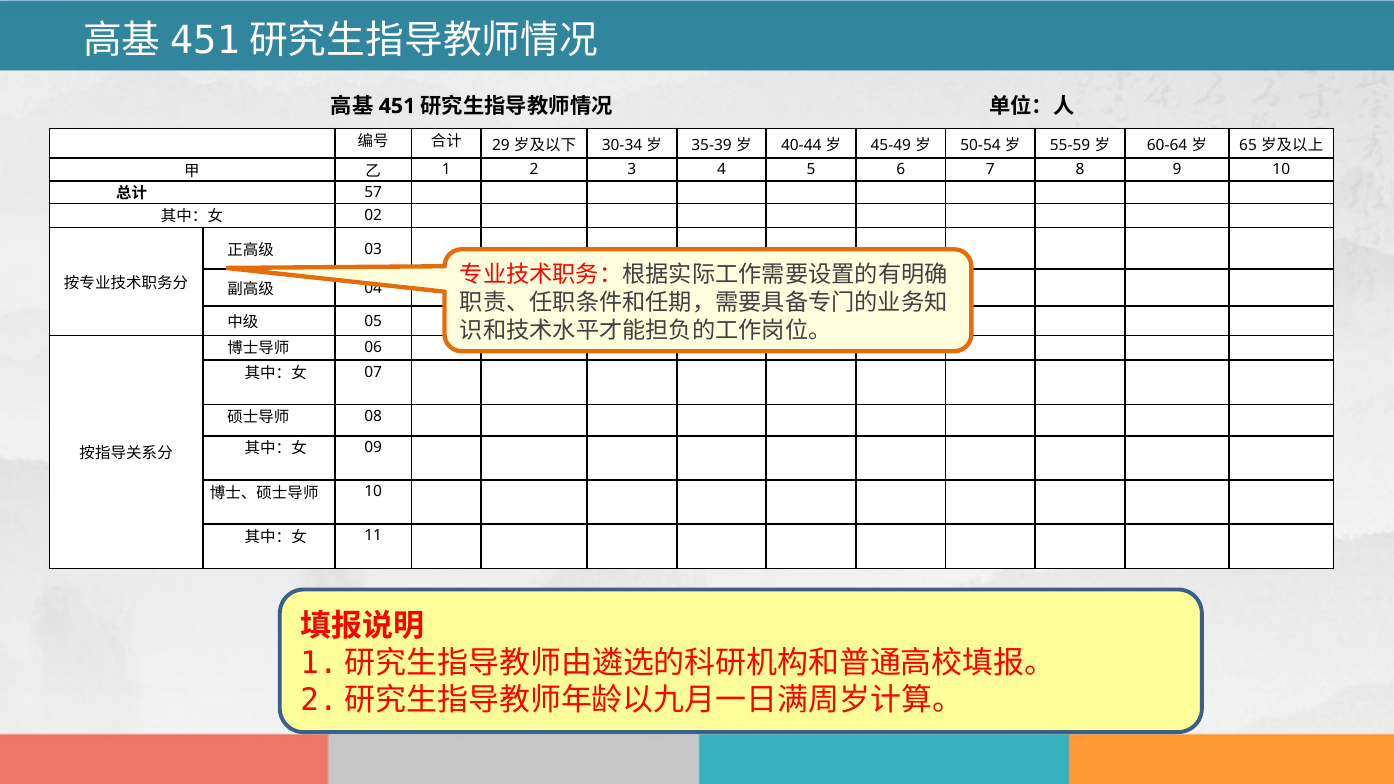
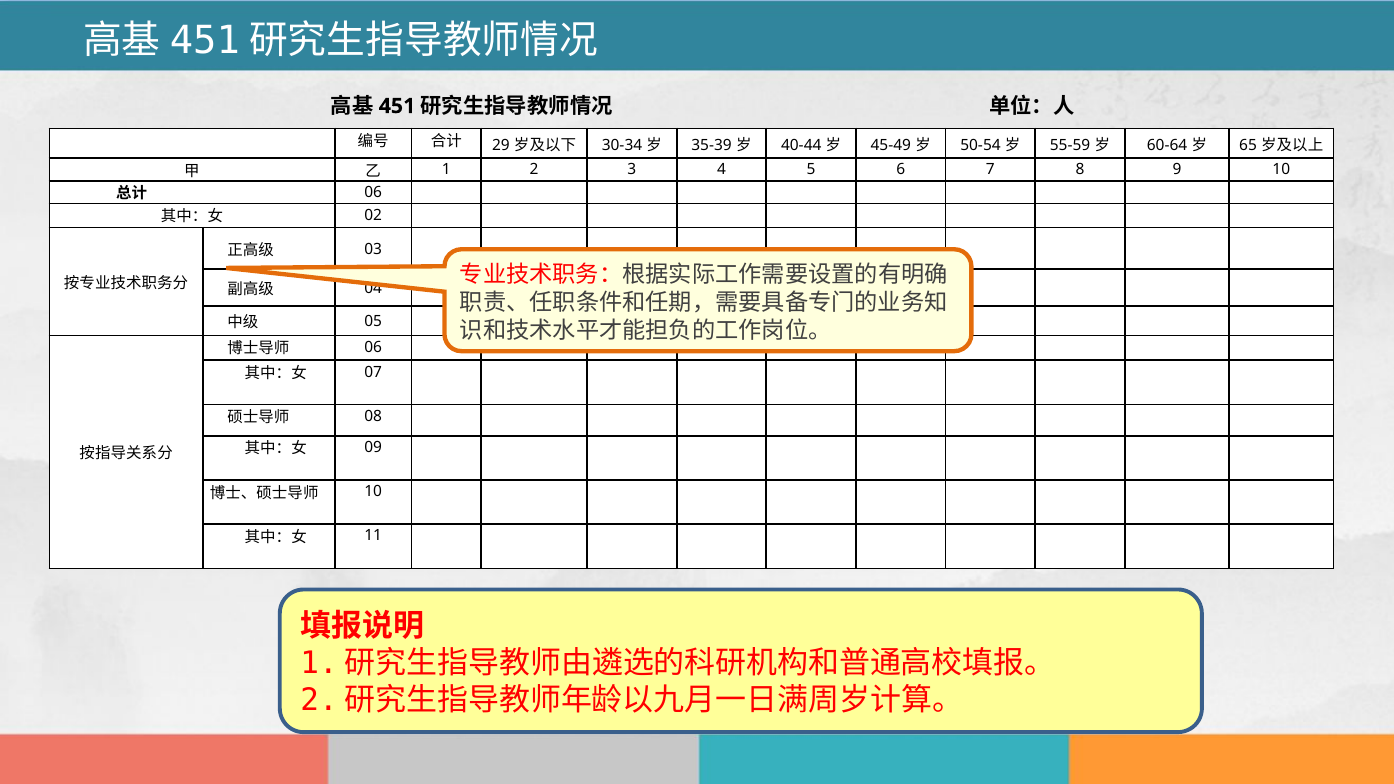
57: 57 -> 06 (373, 193)
